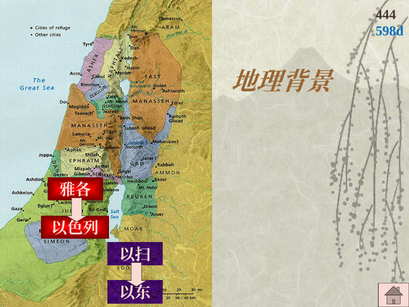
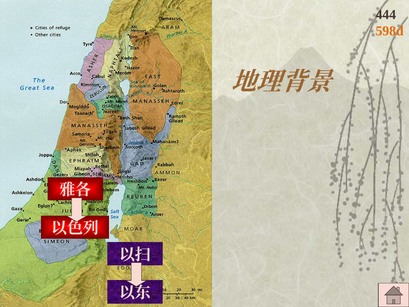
598d colour: blue -> orange (390, 31)
